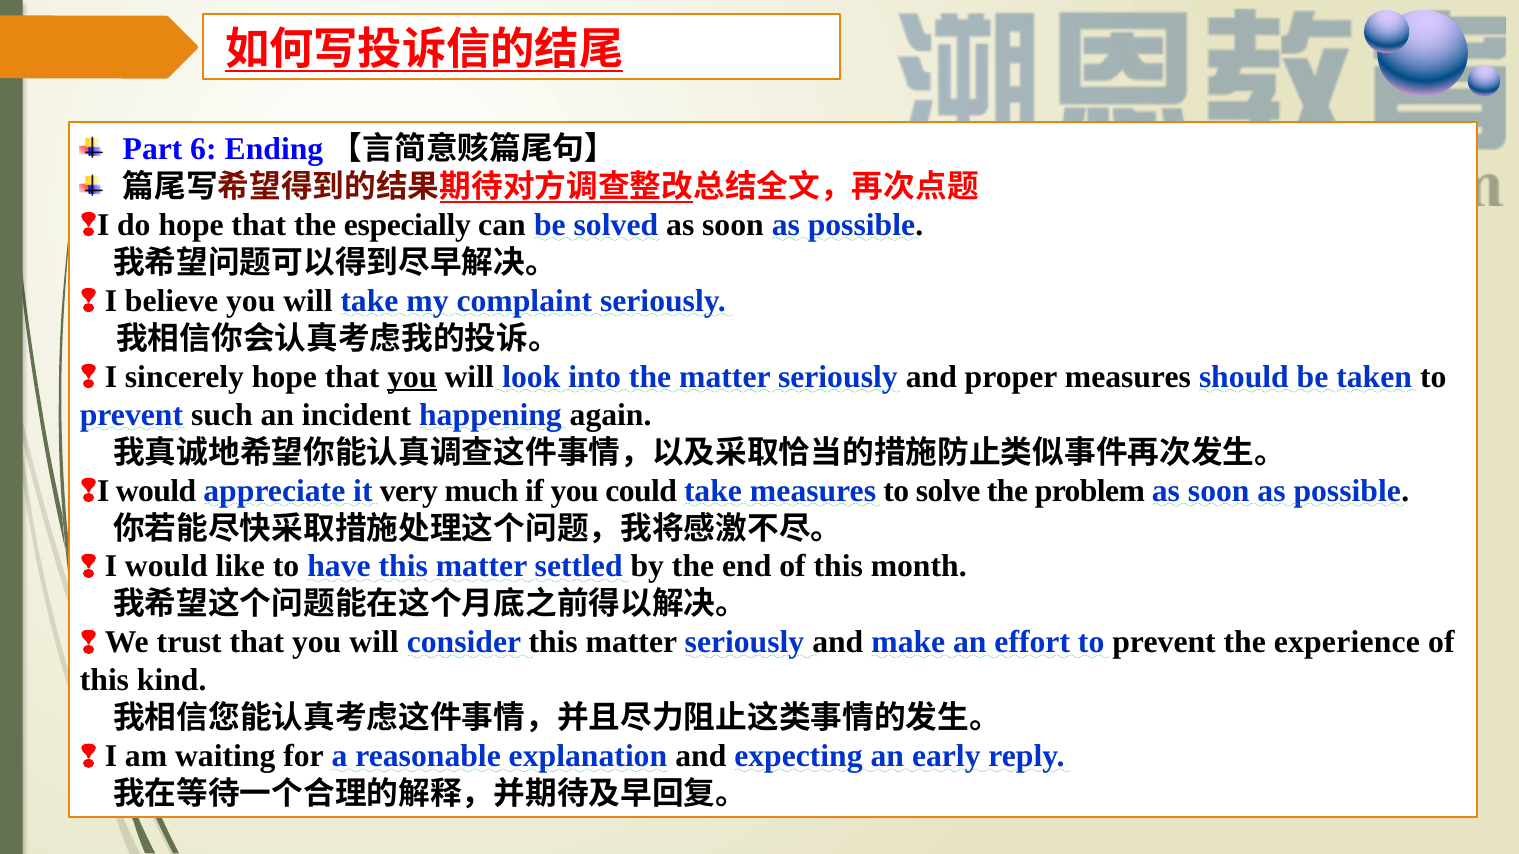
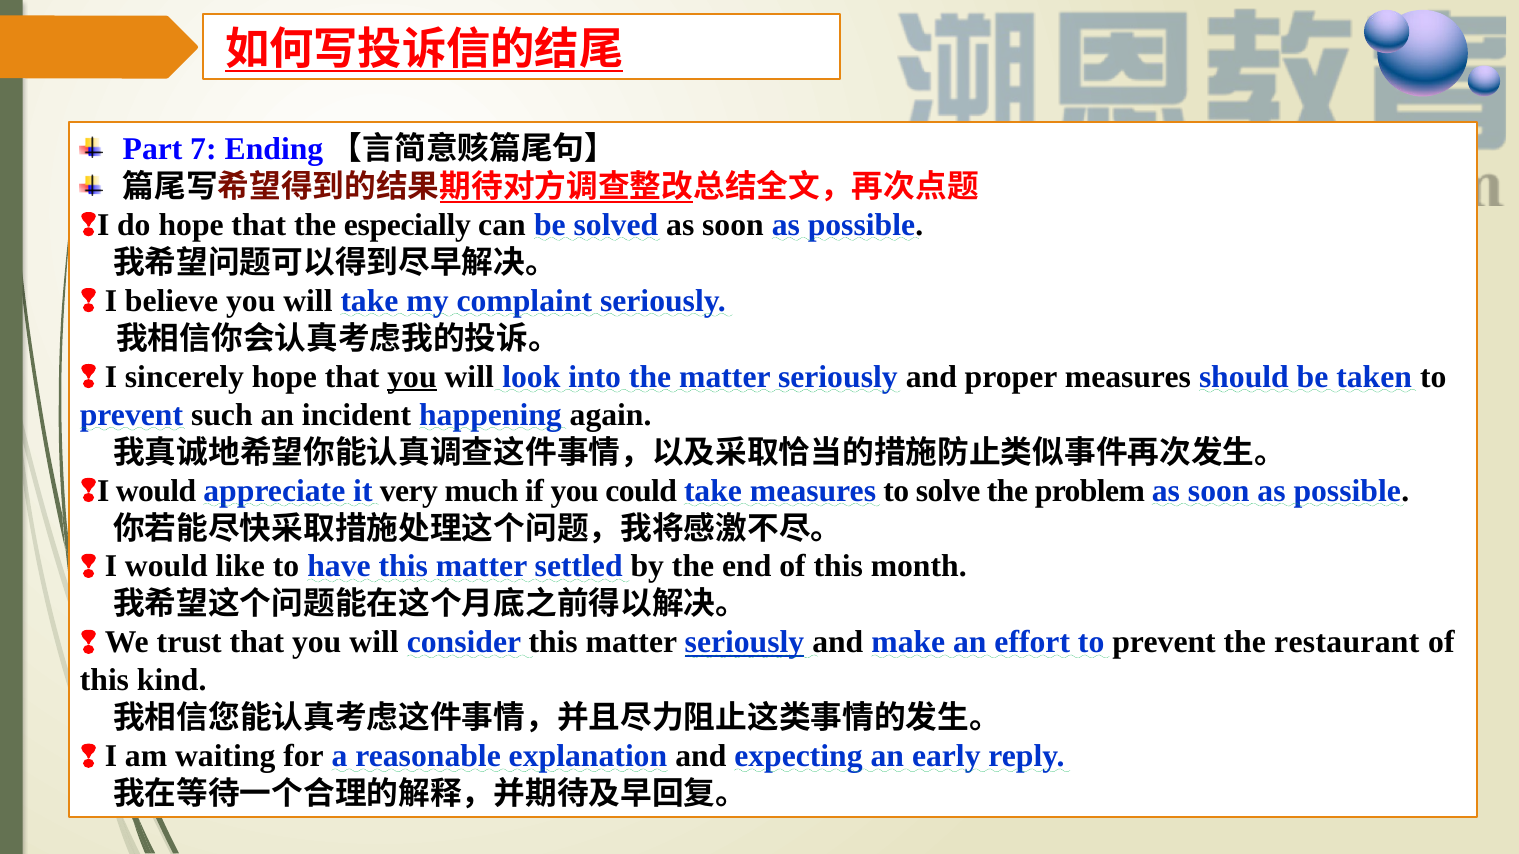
6: 6 -> 7 (203, 149)
seriously underline: none -> present (745, 643)
experience: experience -> restaurant (1347, 643)
